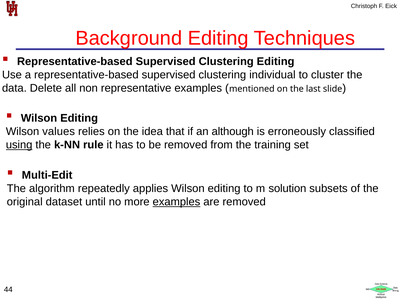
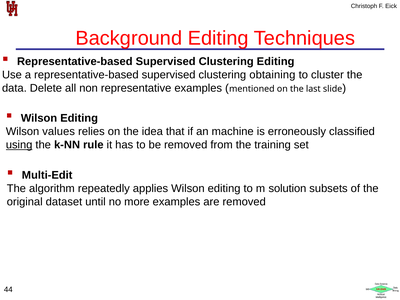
individual: individual -> obtaining (272, 75)
although: although -> machine (233, 131)
examples underline: present -> none (176, 202)
